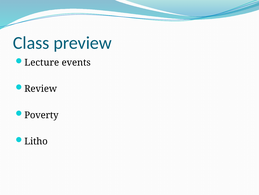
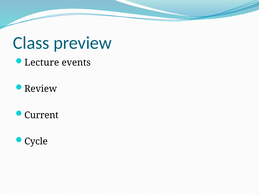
Poverty: Poverty -> Current (41, 115)
Litho: Litho -> Cycle (36, 141)
